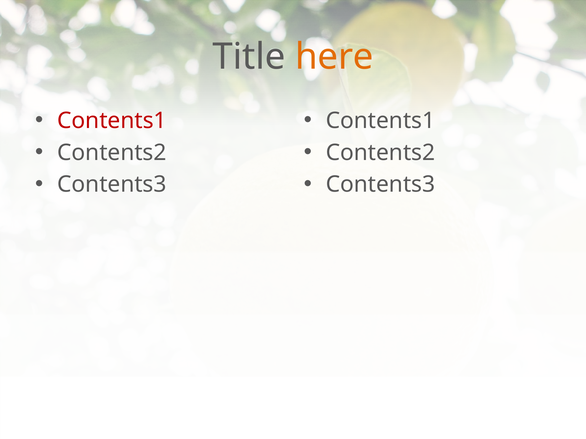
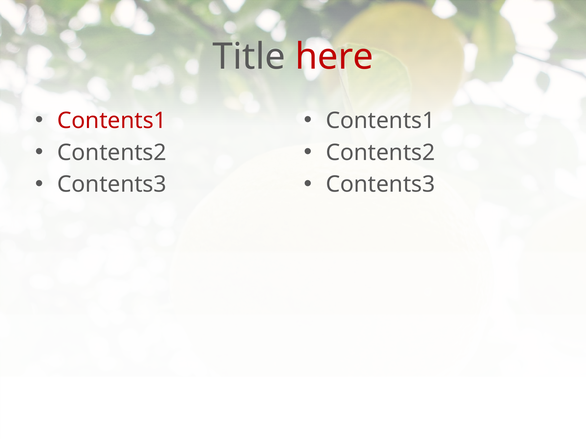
here colour: orange -> red (334, 57)
